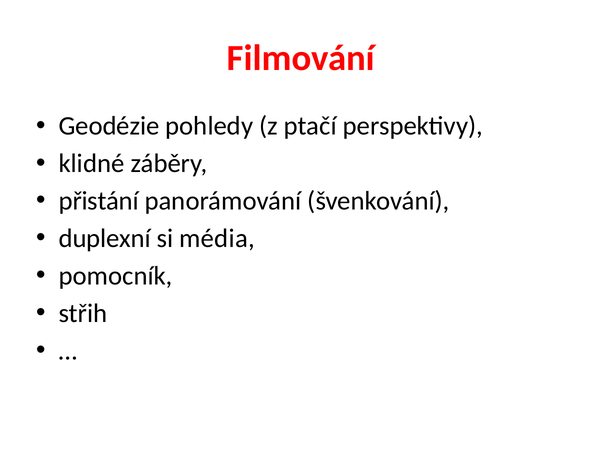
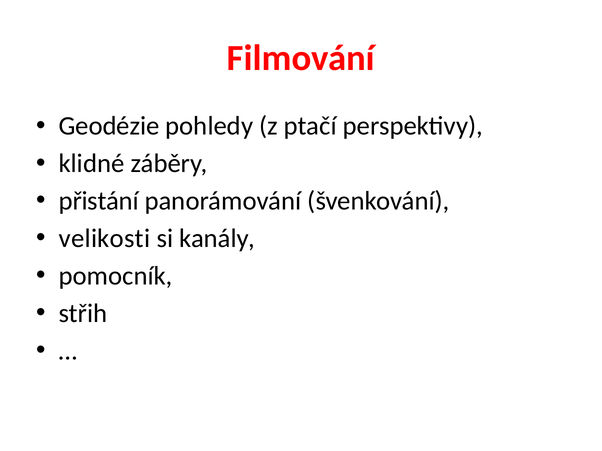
duplexní: duplexní -> velikosti (105, 239)
média: média -> kanály (217, 239)
